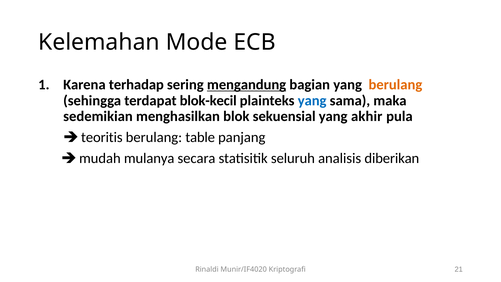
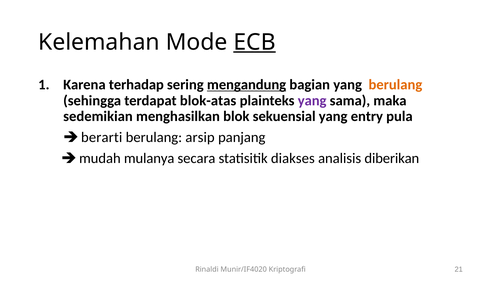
ECB underline: none -> present (255, 42)
blok-kecil: blok-kecil -> blok-atas (208, 100)
yang colour: blue -> purple (312, 100)
akhir: akhir -> entry (367, 116)
teoritis: teoritis -> berarti (102, 137)
table: table -> arsip (200, 137)
seluruh: seluruh -> diakses (293, 158)
